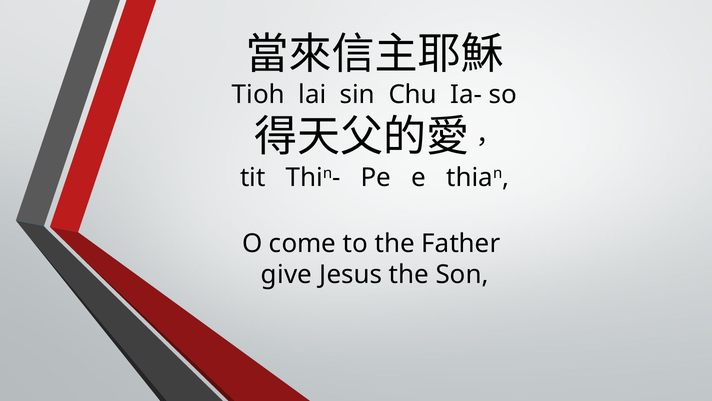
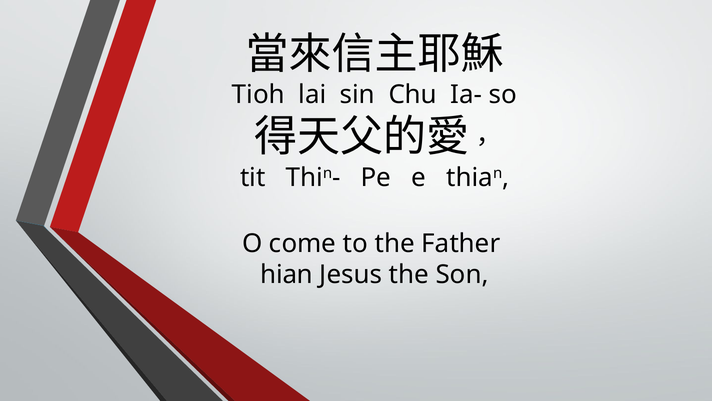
give: give -> hian (287, 274)
